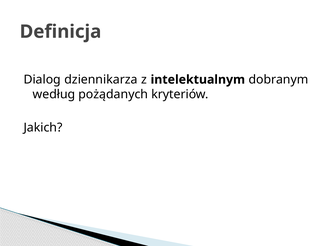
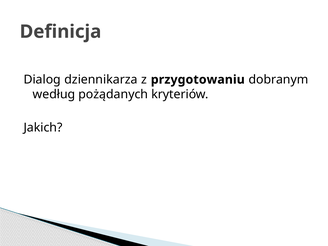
intelektualnym: intelektualnym -> przygotowaniu (198, 80)
